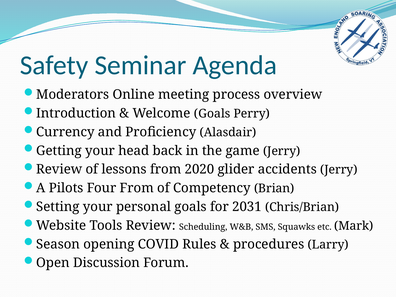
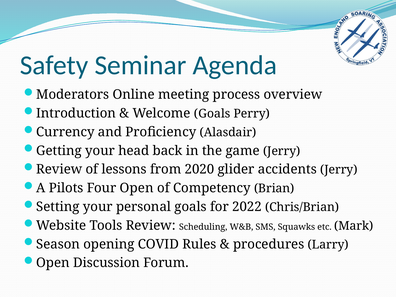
Four From: From -> Open (137, 188)
2031: 2031 -> 2022 (247, 207)
